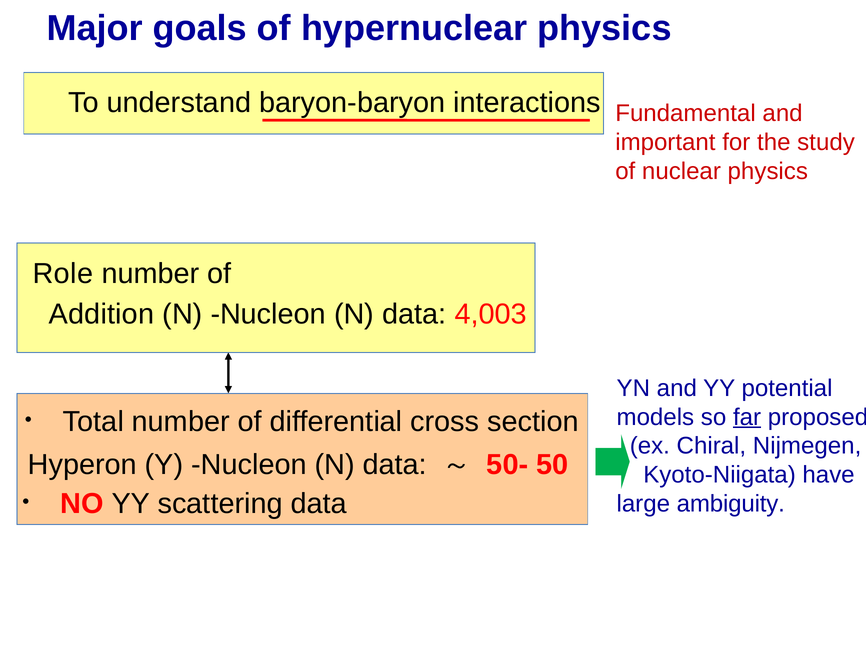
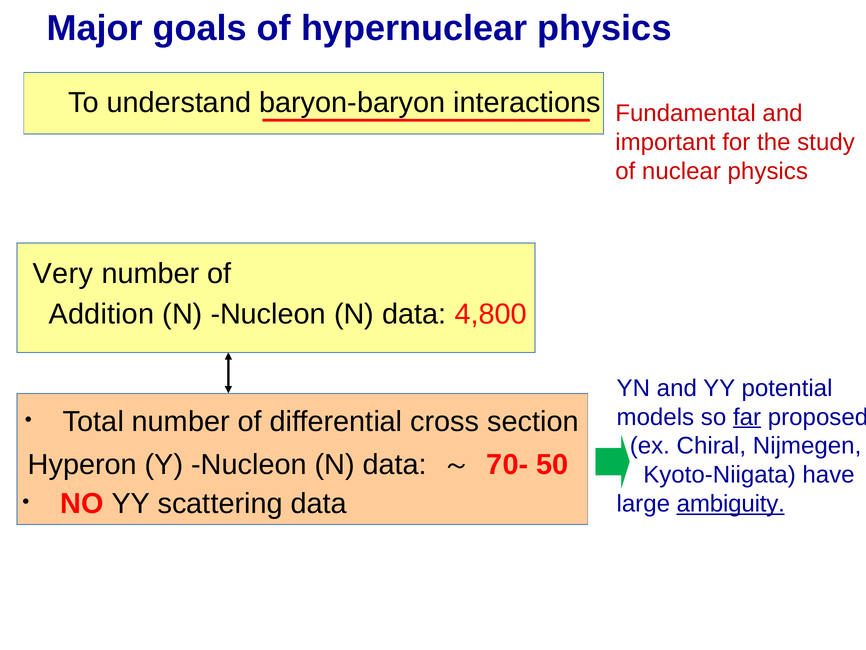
Role: Role -> Very (63, 273)
4,003: 4,003 -> 4,800 (491, 314)
50-: 50- -> 70- (507, 464)
ambiguity underline: none -> present (731, 503)
